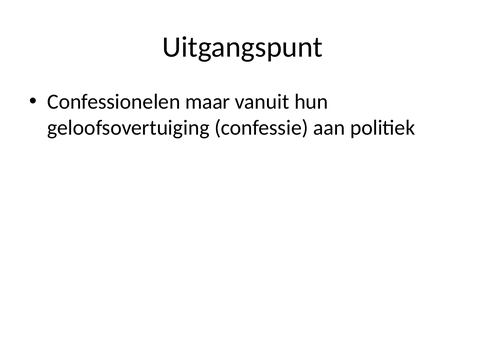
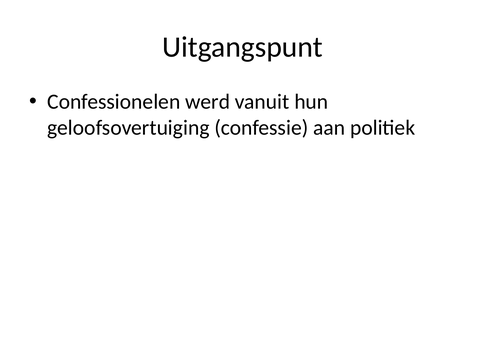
maar: maar -> werd (208, 102)
